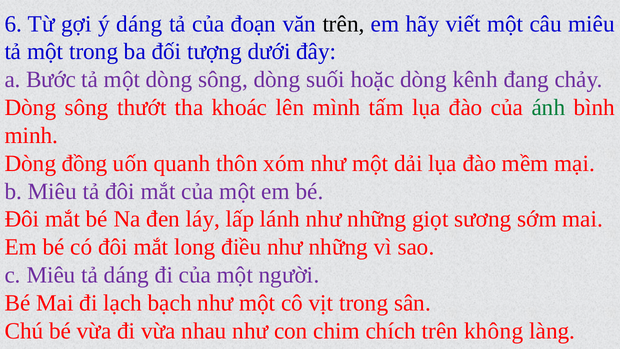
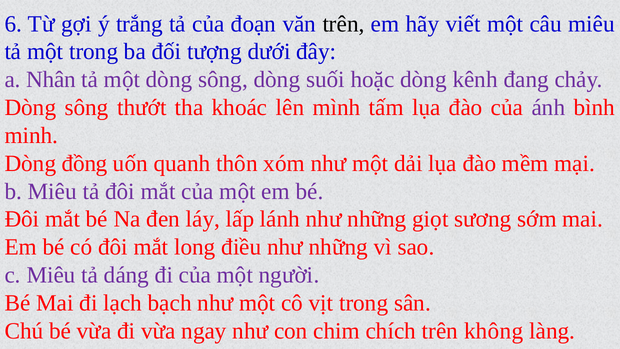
ý dáng: dáng -> trắng (139, 24)
Bước: Bước -> Nhân (51, 80)
ánh colour: green -> purple (548, 108)
nhau: nhau -> ngay (204, 331)
